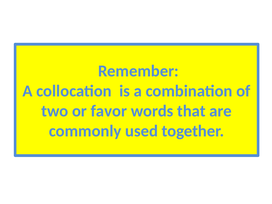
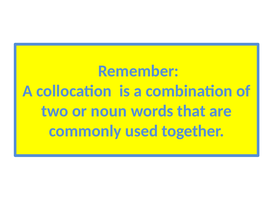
favor: favor -> noun (109, 111)
